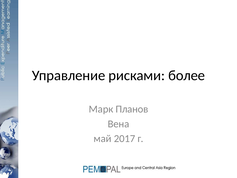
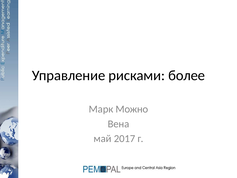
Планов: Планов -> Можно (132, 109)
